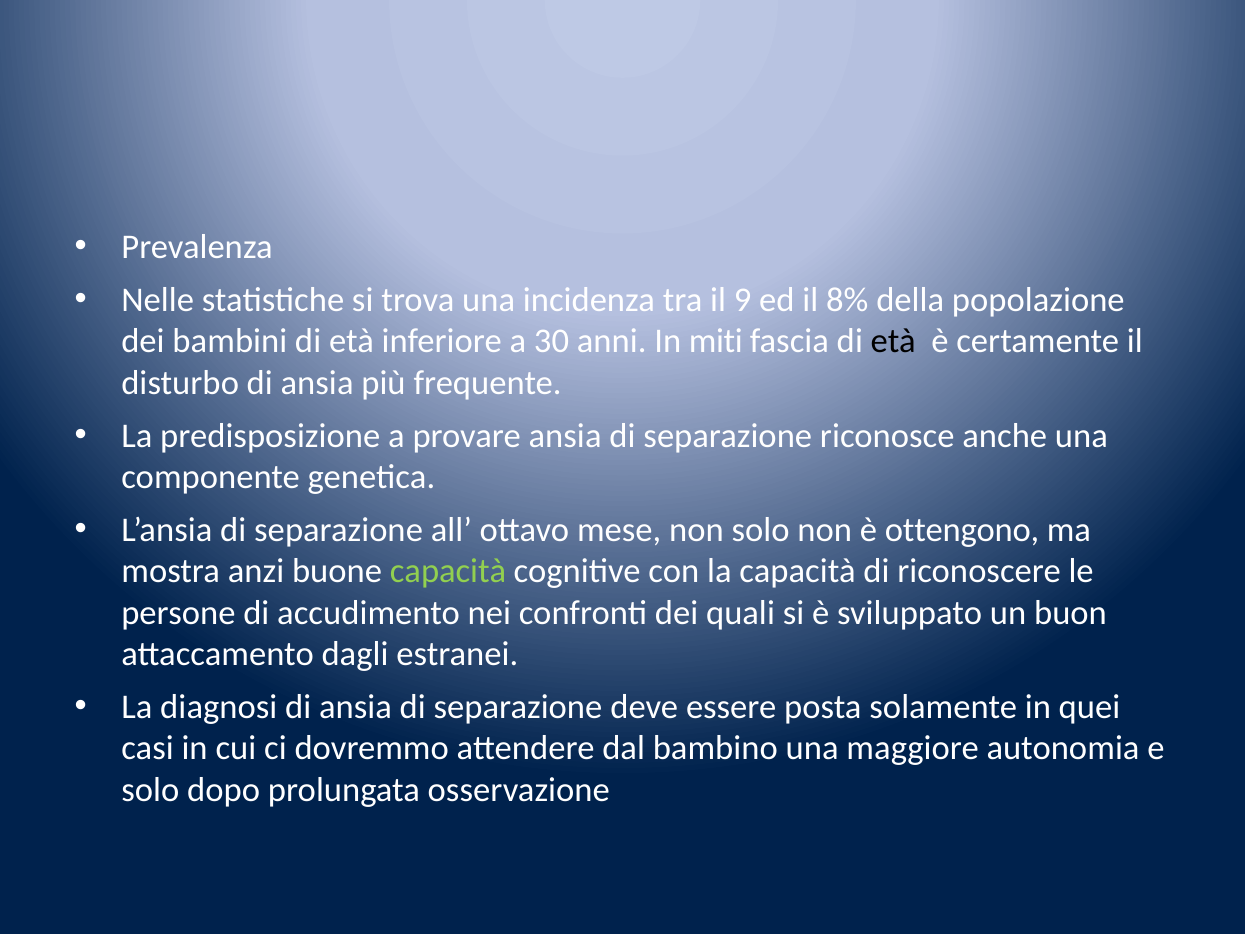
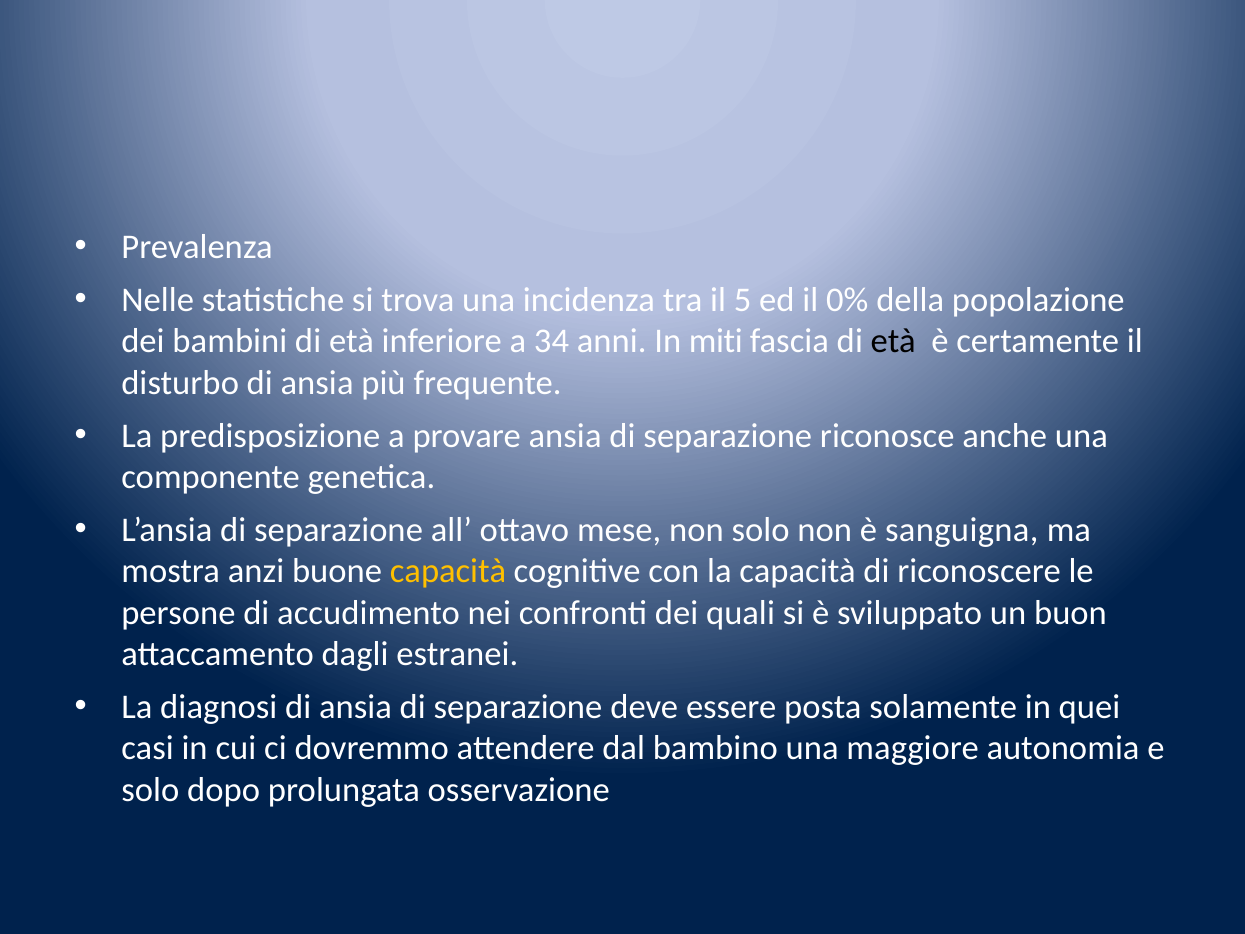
9: 9 -> 5 (743, 300)
8%: 8% -> 0% (847, 300)
30: 30 -> 34 (551, 341)
ottengono: ottengono -> sanguigna (962, 530)
capacità colour: light green -> yellow (448, 571)
